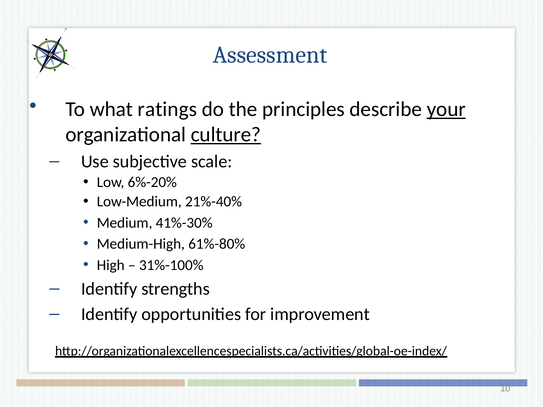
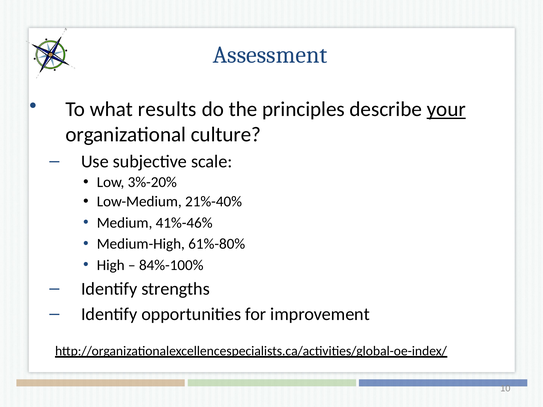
ratings: ratings -> results (167, 109)
culture underline: present -> none (226, 135)
6%-20%: 6%-20% -> 3%-20% (152, 182)
41%-30%: 41%-30% -> 41%-46% (184, 223)
31%-100%: 31%-100% -> 84%-100% (171, 265)
